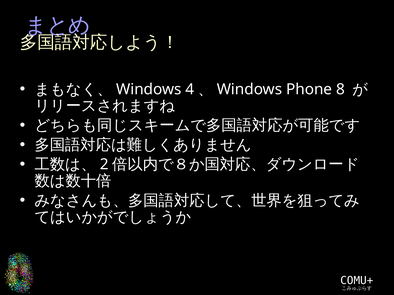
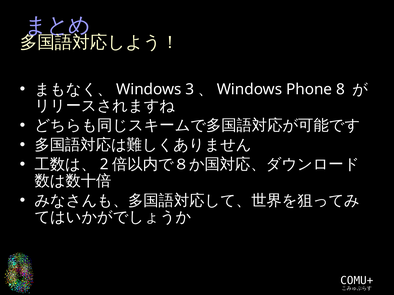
4: 4 -> 3 (190, 89)
